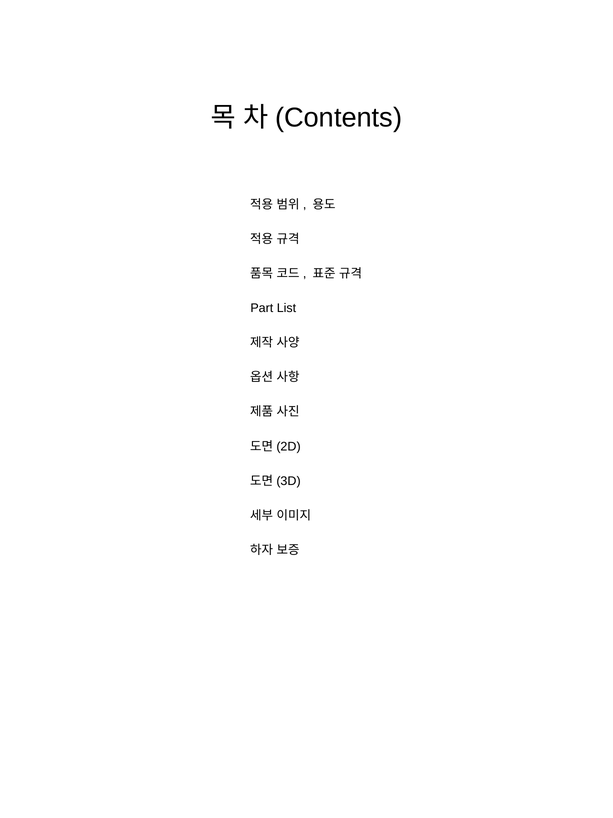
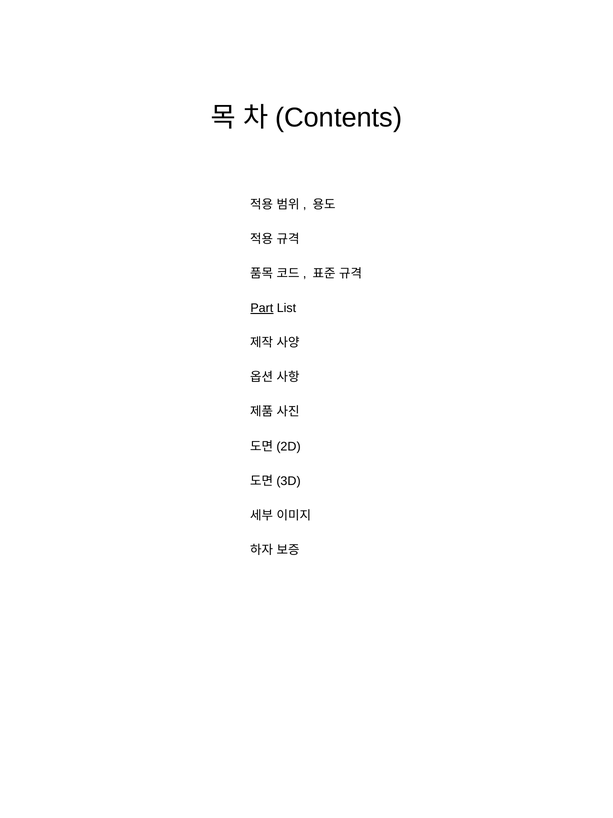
Part underline: none -> present (262, 308)
